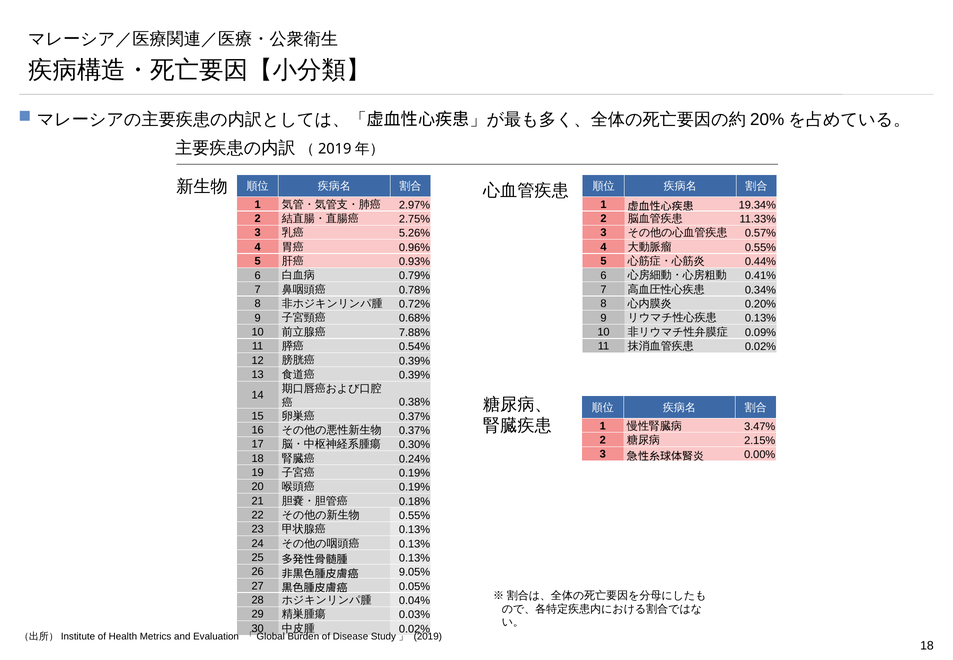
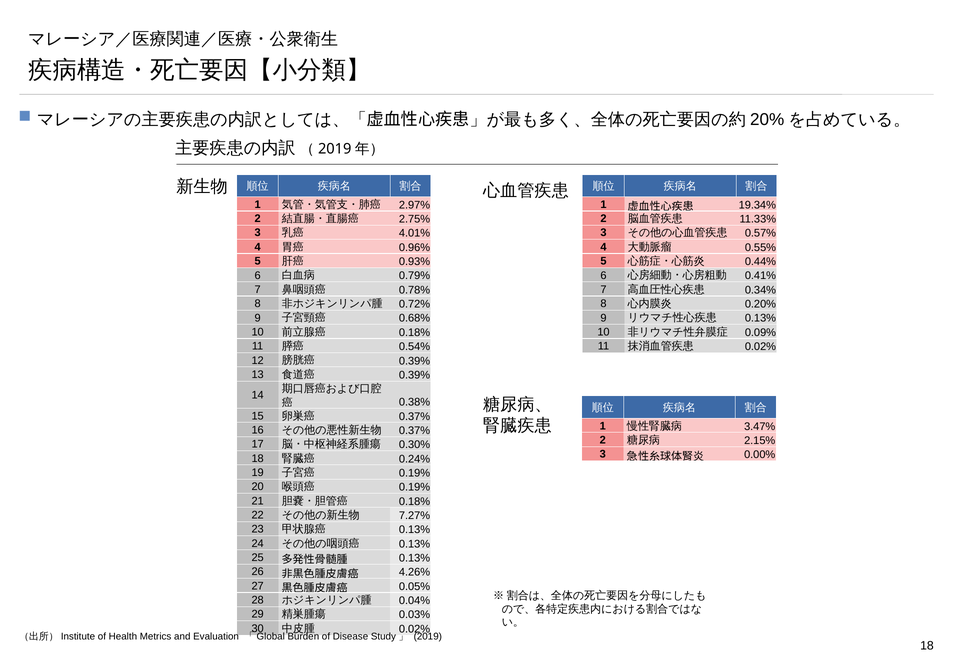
5.26%: 5.26% -> 4.01% (415, 233)
7.88%: 7.88% -> 0.18% (415, 332)
0.55%: 0.55% -> 7.27% (415, 515)
9.05%: 9.05% -> 4.26% (415, 572)
